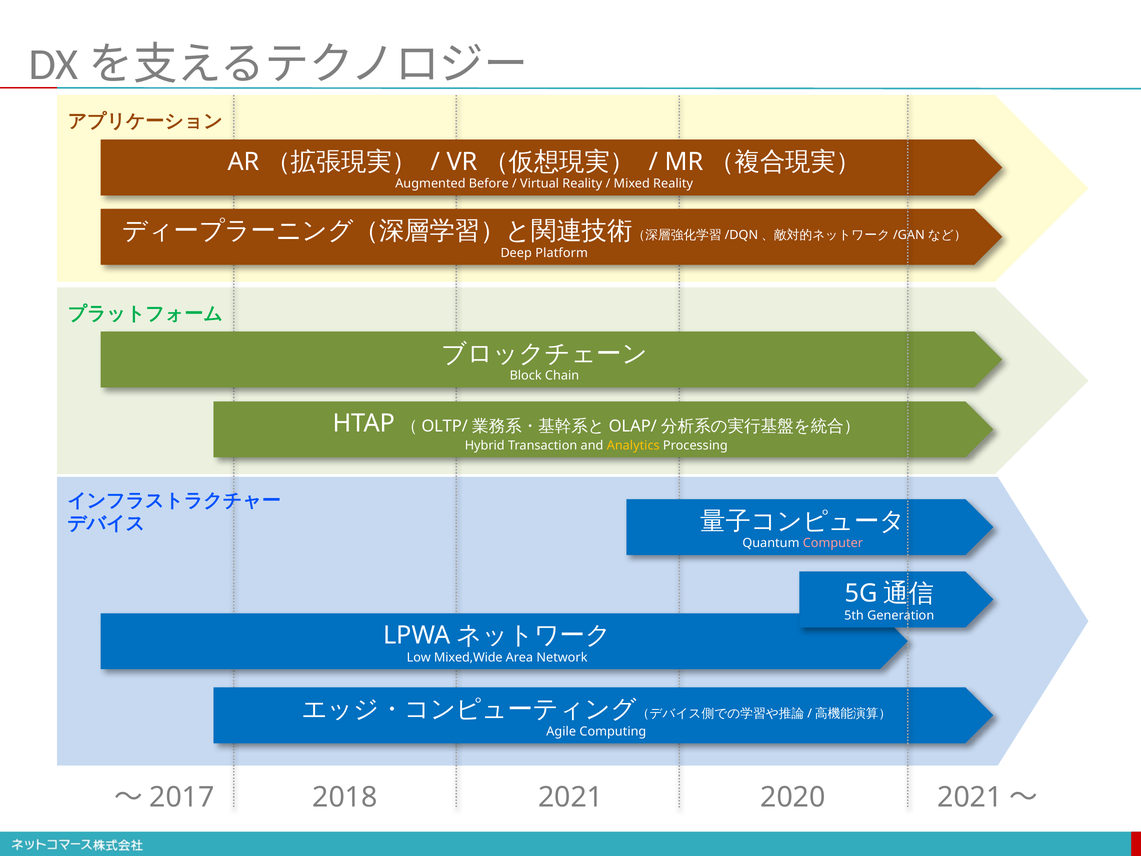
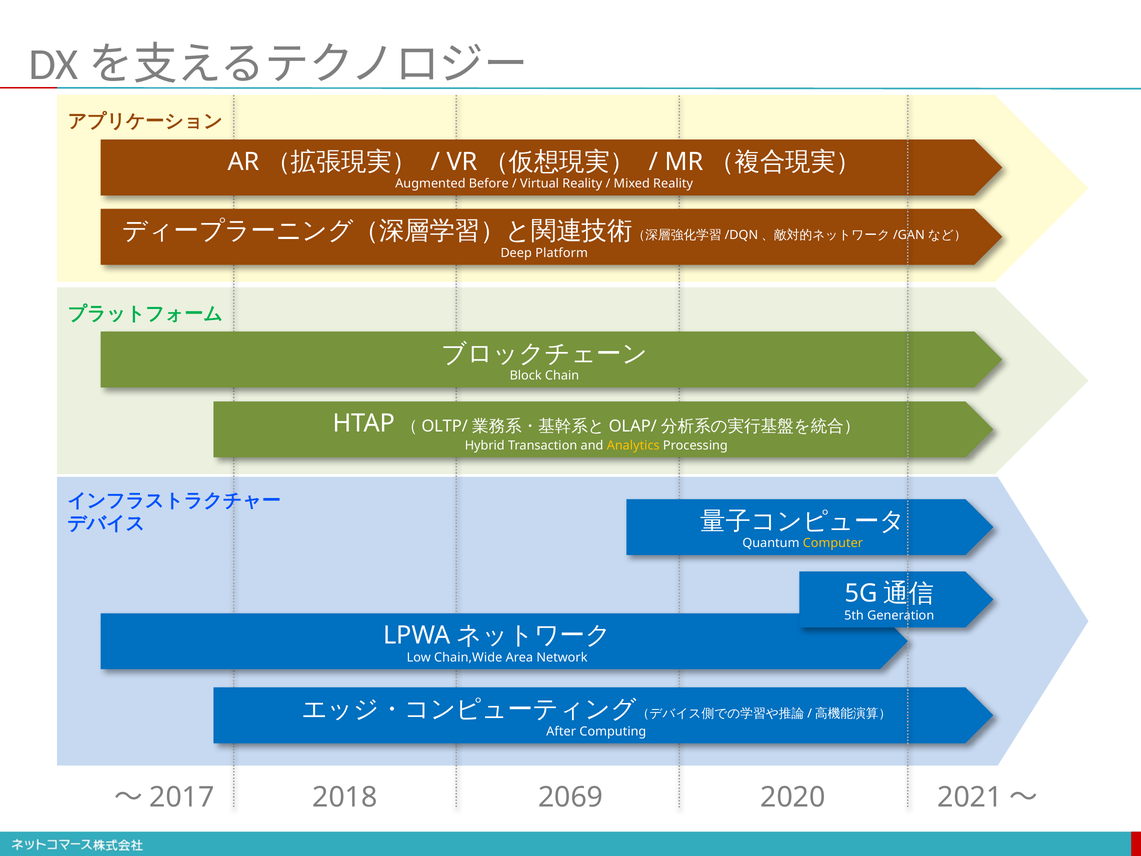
Computer colour: pink -> yellow (833, 543)
Mixed,Wide: Mixed,Wide -> Chain,Wide (468, 657)
Agile: Agile -> After (561, 731)
2021: 2021 -> 2069 (571, 797)
